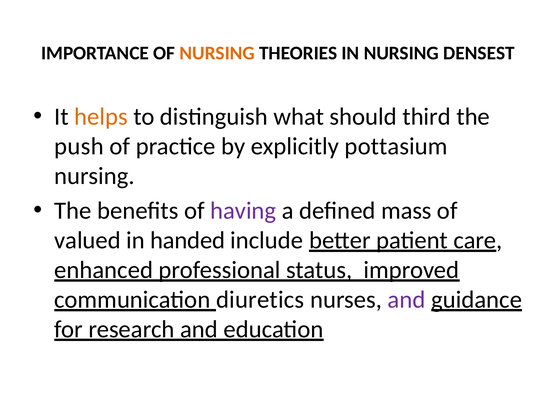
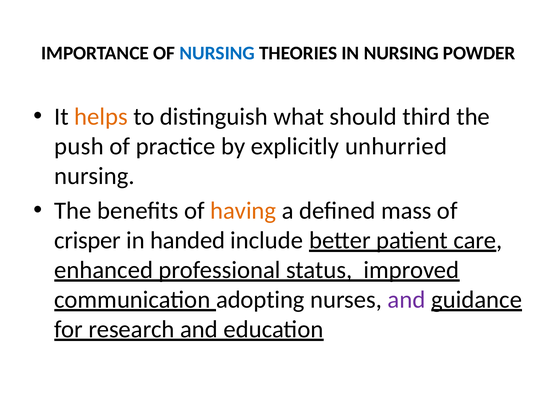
NURSING colour: orange -> blue (217, 53)
DENSEST: DENSEST -> POWDER (479, 53)
pottasium: pottasium -> unhurried (396, 146)
having colour: purple -> orange (243, 211)
valued: valued -> crisper (88, 240)
diuretics: diuretics -> adopting (260, 300)
